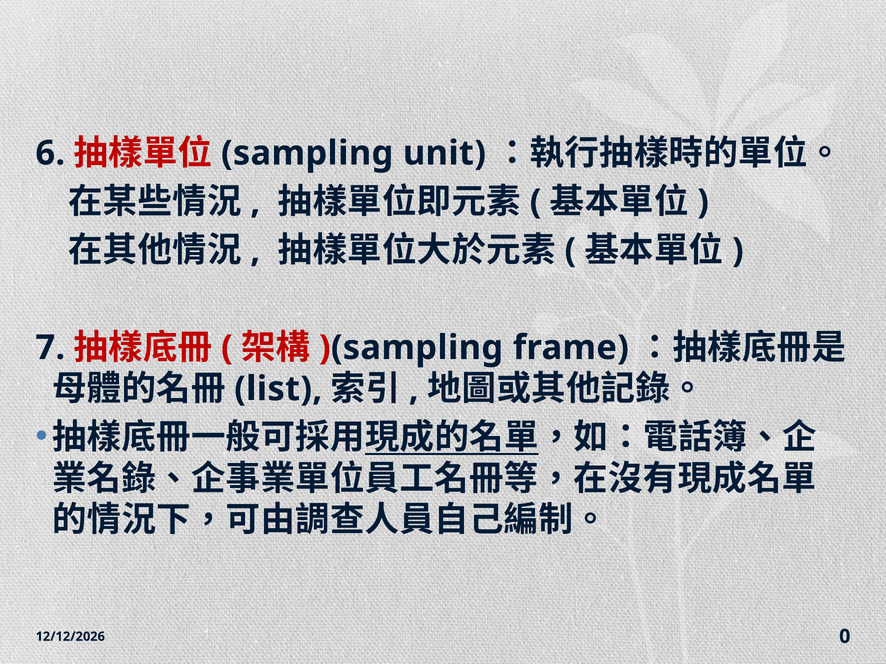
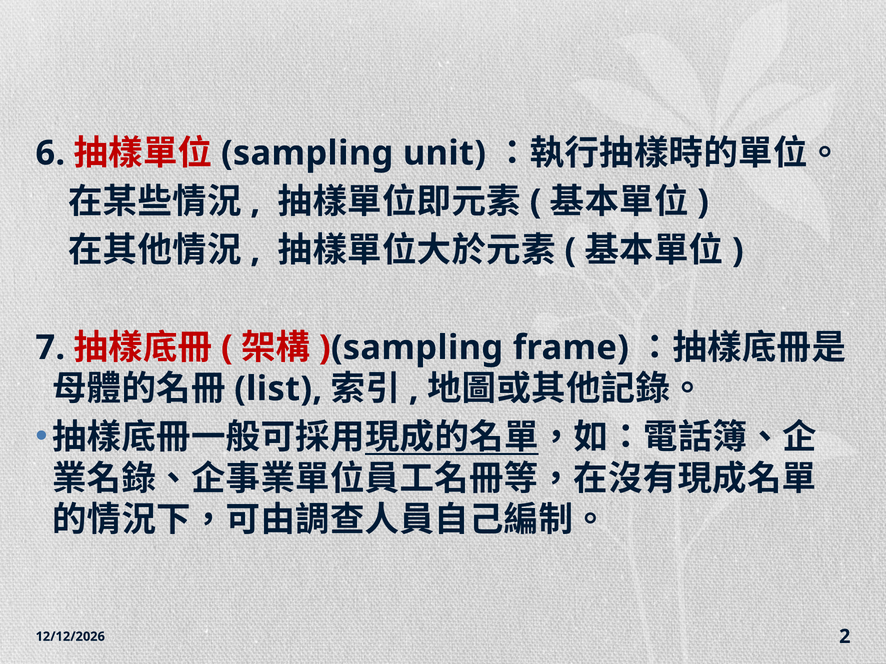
0: 0 -> 2 (845, 637)
